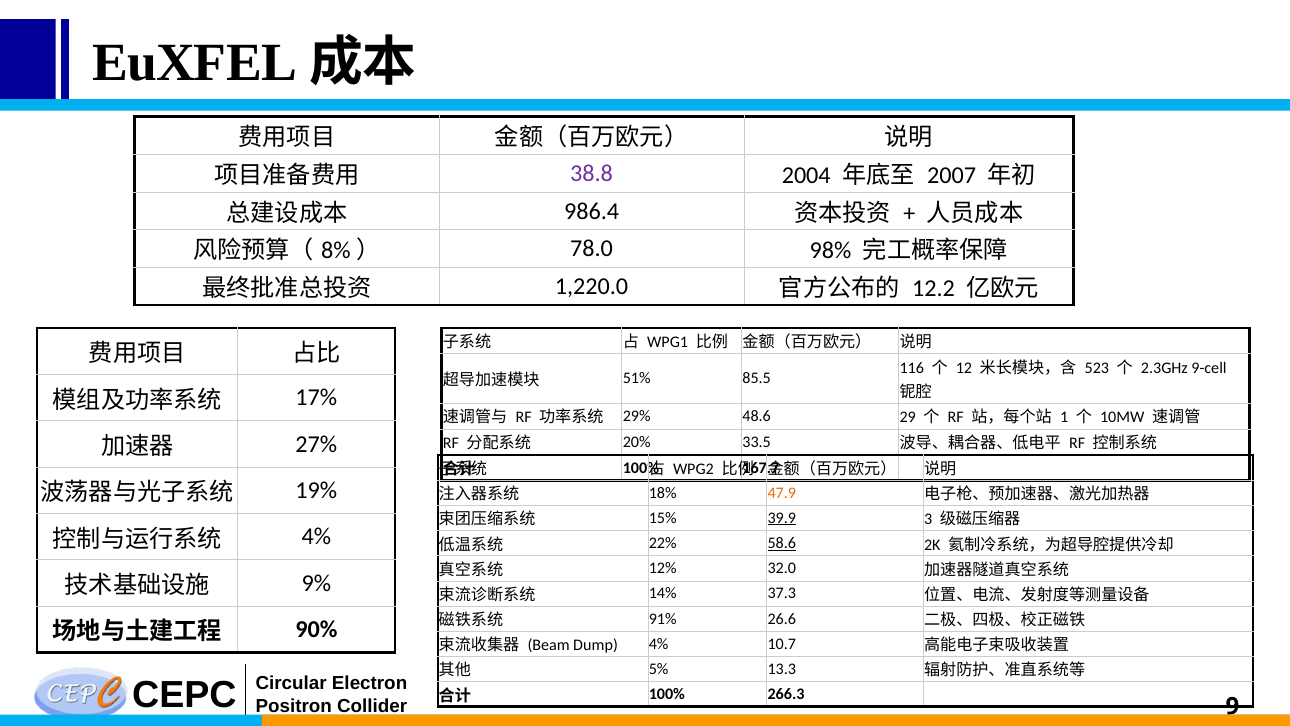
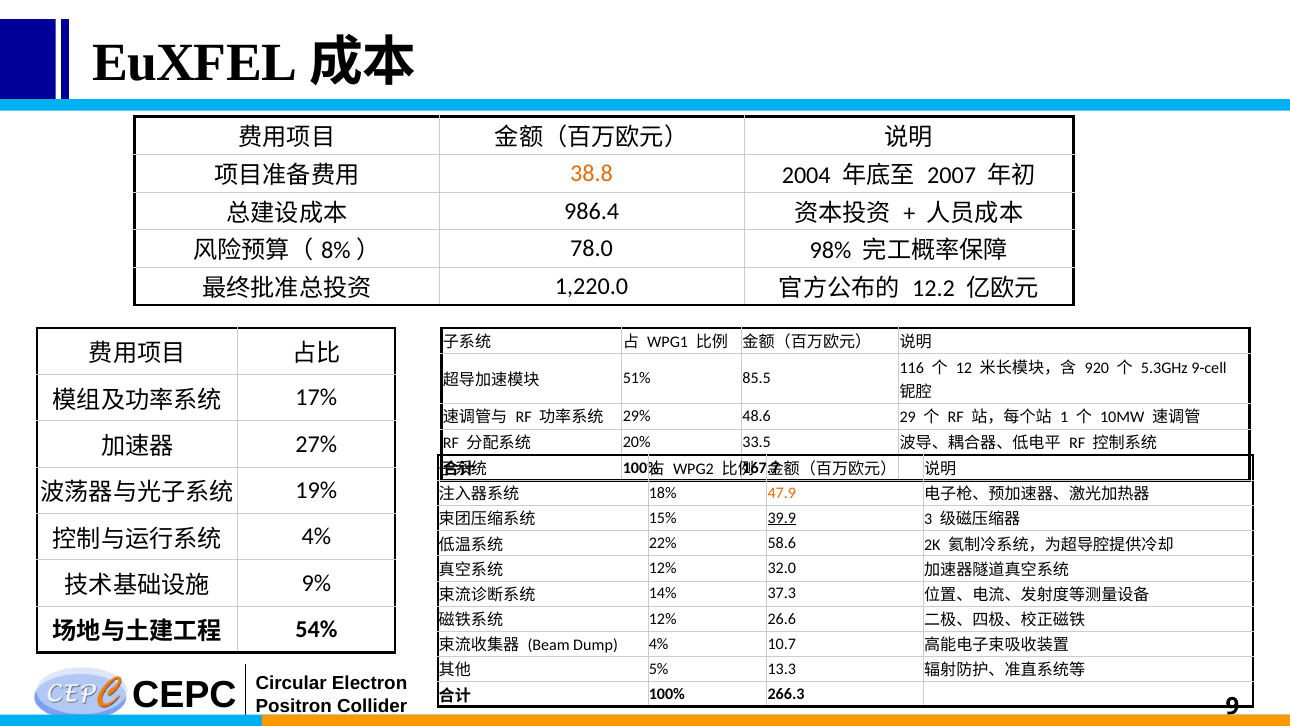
38.8 colour: purple -> orange (592, 173)
523: 523 -> 920 (1097, 368)
2.3GHz: 2.3GHz -> 5.3GHz (1164, 368)
58.6 underline: present -> none (782, 543)
91%: 91% -> 12% (663, 618)
90%: 90% -> 54% (316, 629)
